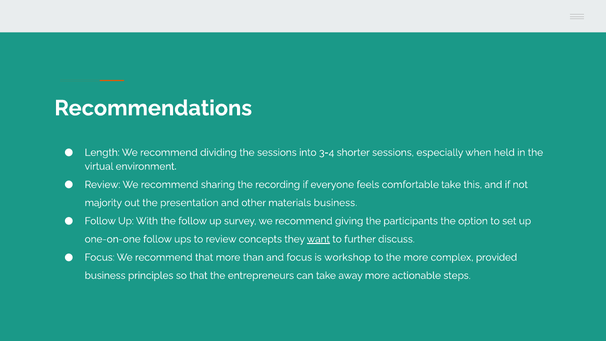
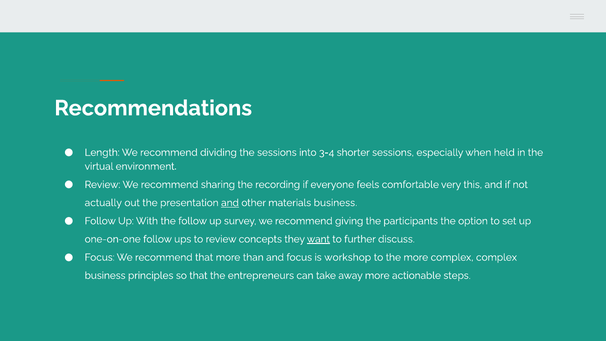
comfortable take: take -> very (451, 185)
majority: majority -> actually (103, 203)
and underline: none -> present (230, 203)
complex provided: provided -> complex (496, 257)
